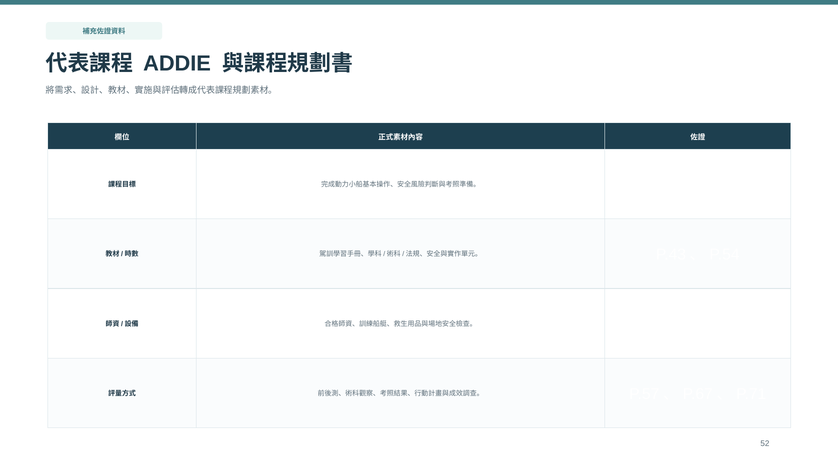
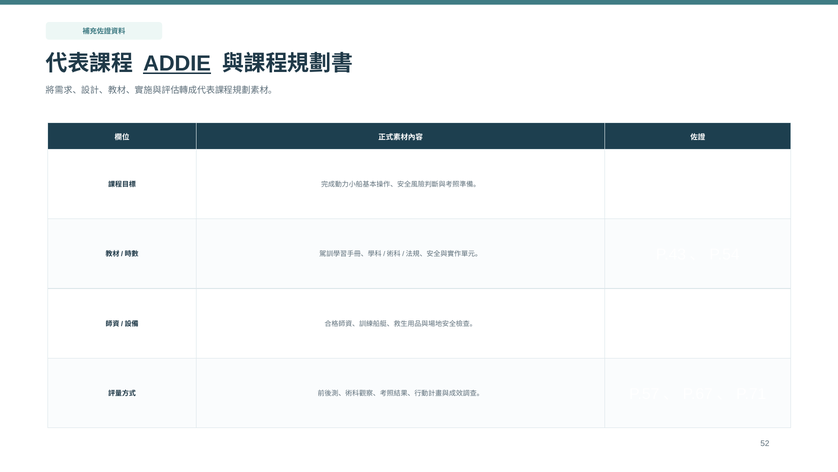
ADDIE underline: none -> present (177, 64)
